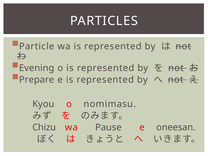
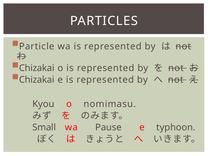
Evening: Evening -> Chizakai (37, 68)
Prepare: Prepare -> Chizakai (37, 80)
Chizu: Chizu -> Small (44, 127)
oneesan: oneesan -> typhoon (176, 127)
